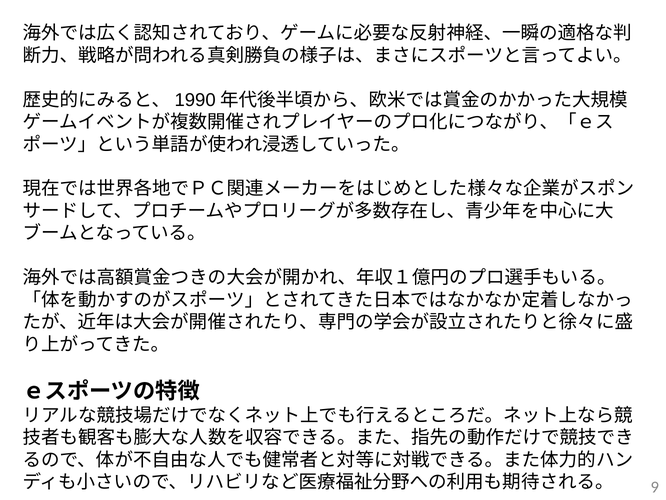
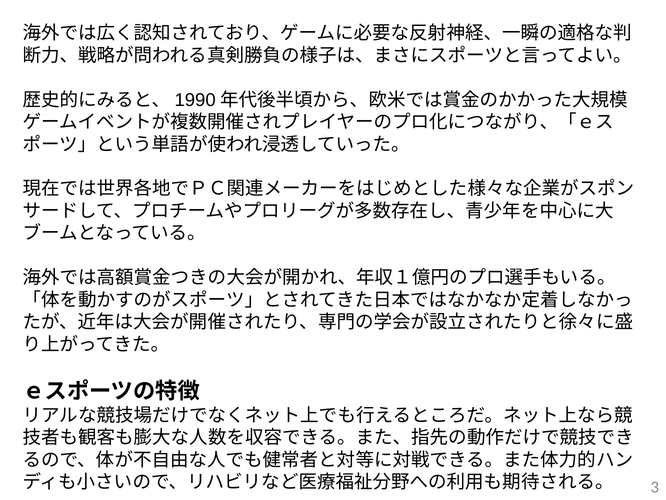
9: 9 -> 3 (655, 487)
